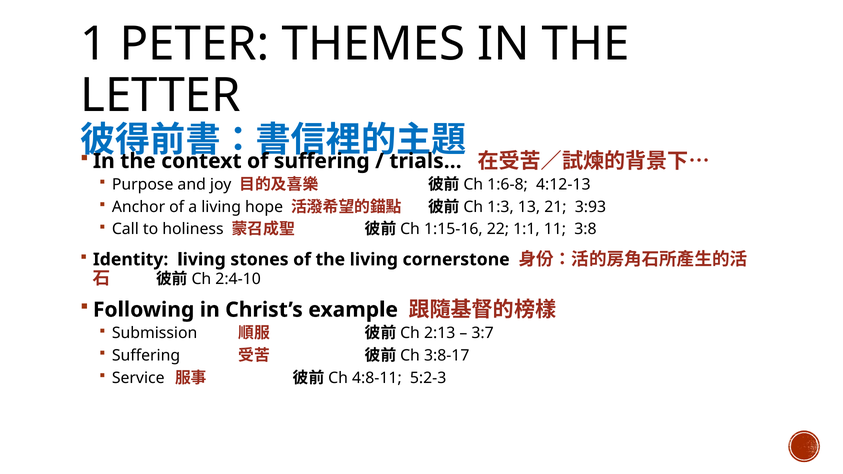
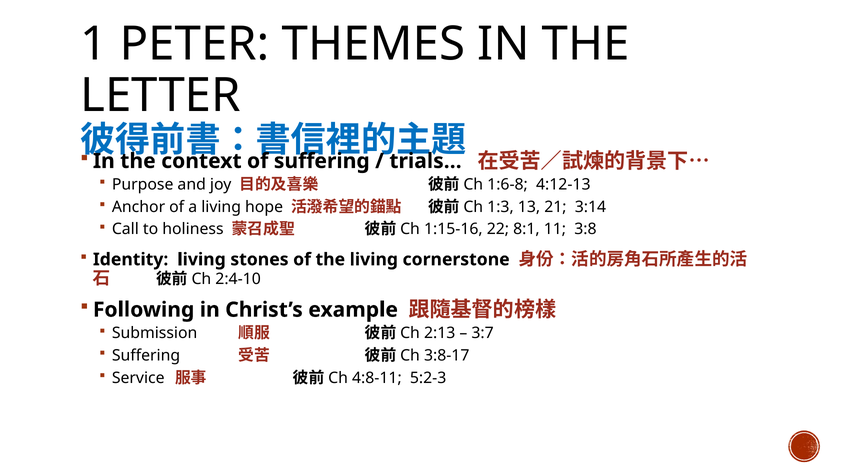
3:93: 3:93 -> 3:14 (590, 207)
1:1: 1:1 -> 8:1 (526, 229)
